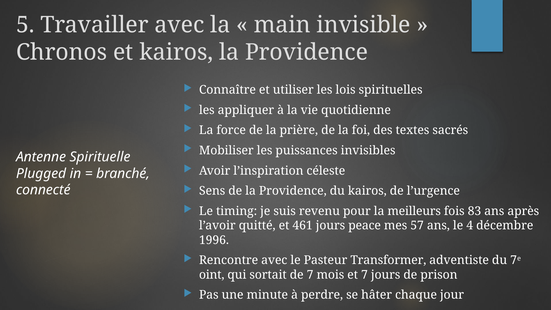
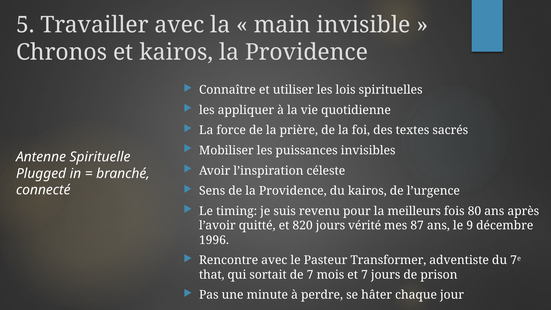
83: 83 -> 80 (474, 211)
461: 461 -> 820 (303, 226)
peace: peace -> vérité (365, 226)
57: 57 -> 87 (417, 226)
4: 4 -> 9 (470, 226)
oint: oint -> that (212, 275)
